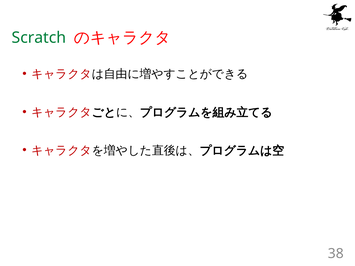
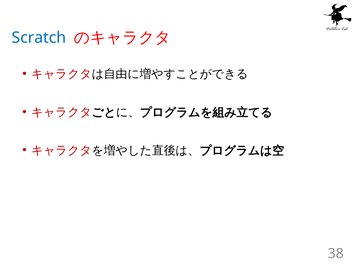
Scratch colour: green -> blue (39, 38)
